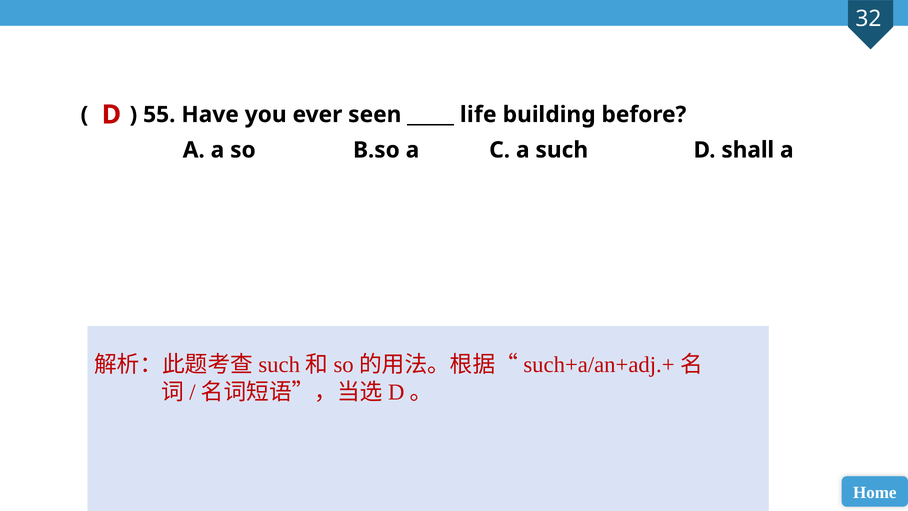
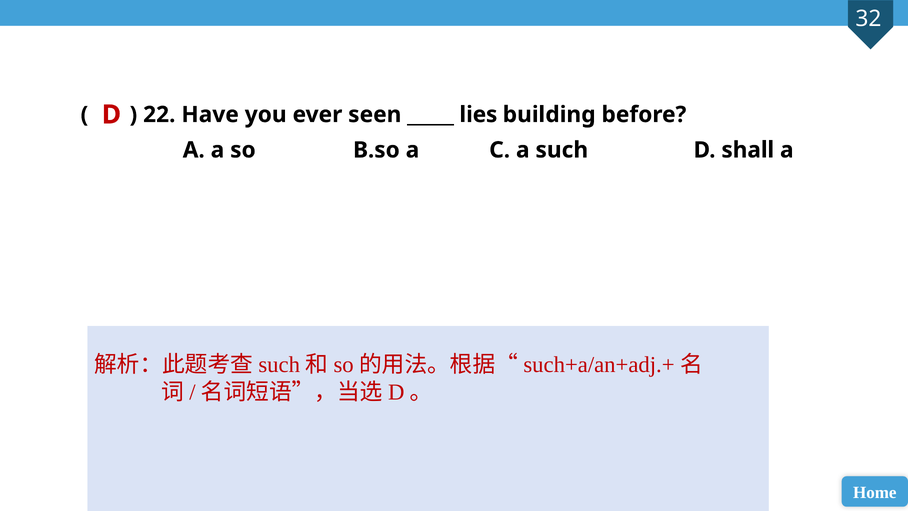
55: 55 -> 22 (159, 115)
life: life -> lies (478, 115)
